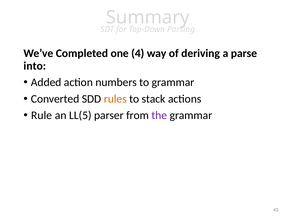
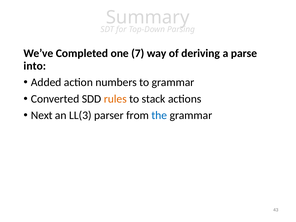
4: 4 -> 7 (138, 53)
Rule: Rule -> Next (42, 115)
LL(5: LL(5 -> LL(3 (80, 115)
the colour: purple -> blue (159, 115)
